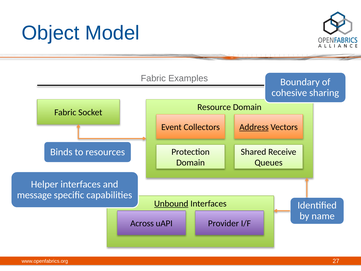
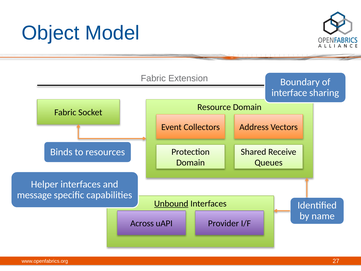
Examples: Examples -> Extension (188, 78)
cohesive: cohesive -> interface (289, 93)
Address underline: present -> none (254, 127)
